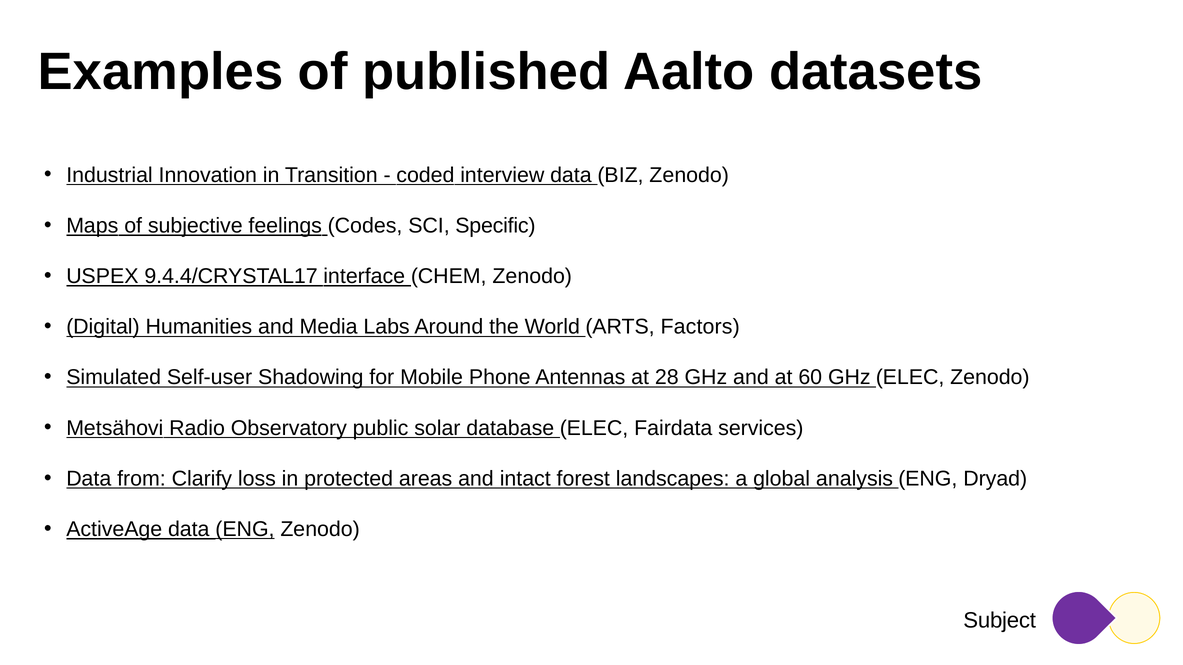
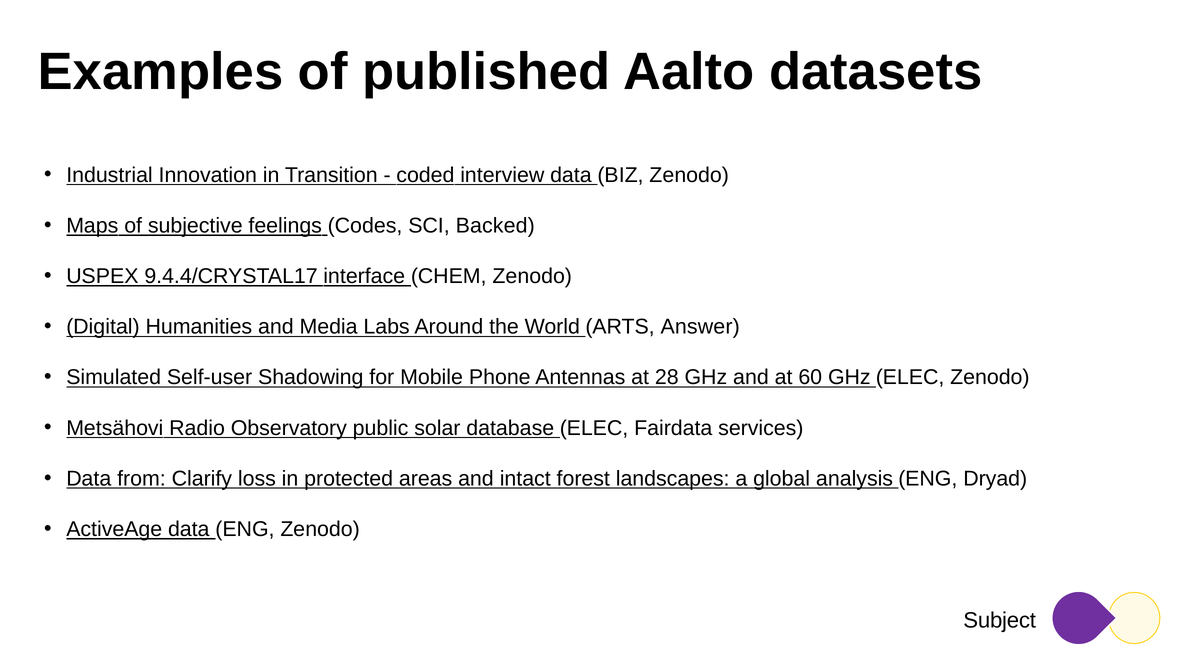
Specific: Specific -> Backed (495, 226)
Factors: Factors -> Answer (700, 327)
ENG underline: present -> none (245, 530)
